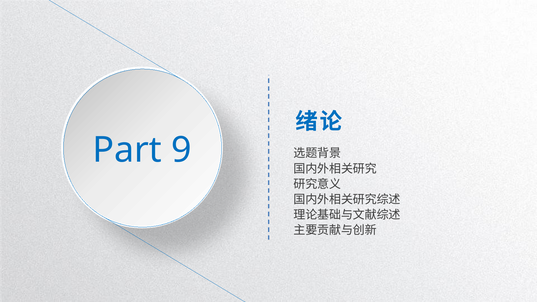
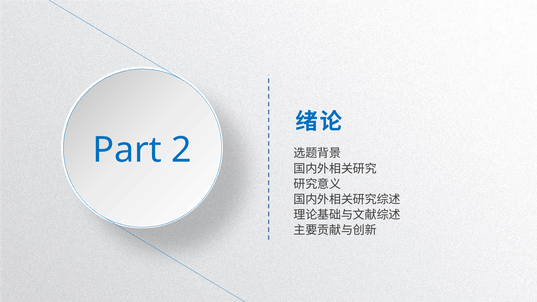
9: 9 -> 2 (181, 150)
